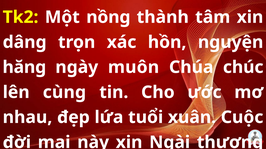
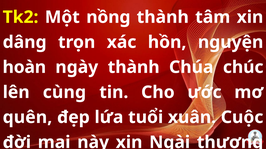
hăng: hăng -> hoàn (24, 67)
ngày muôn: muôn -> thành (134, 67)
nhau: nhau -> quên (27, 118)
